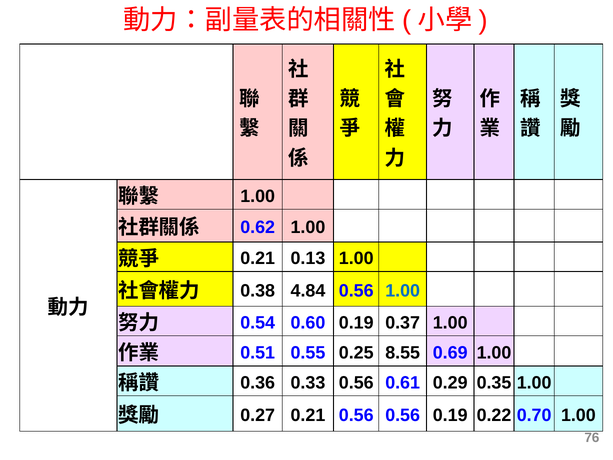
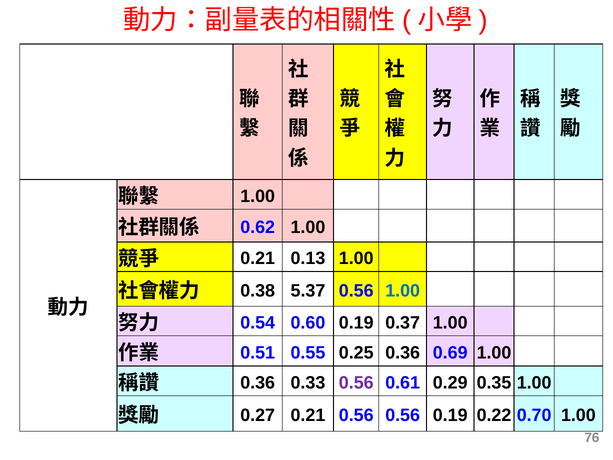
4.84: 4.84 -> 5.37 (308, 290)
0.25 8.55: 8.55 -> 0.36 (403, 353)
0.56 colour: black -> purple (356, 382)
